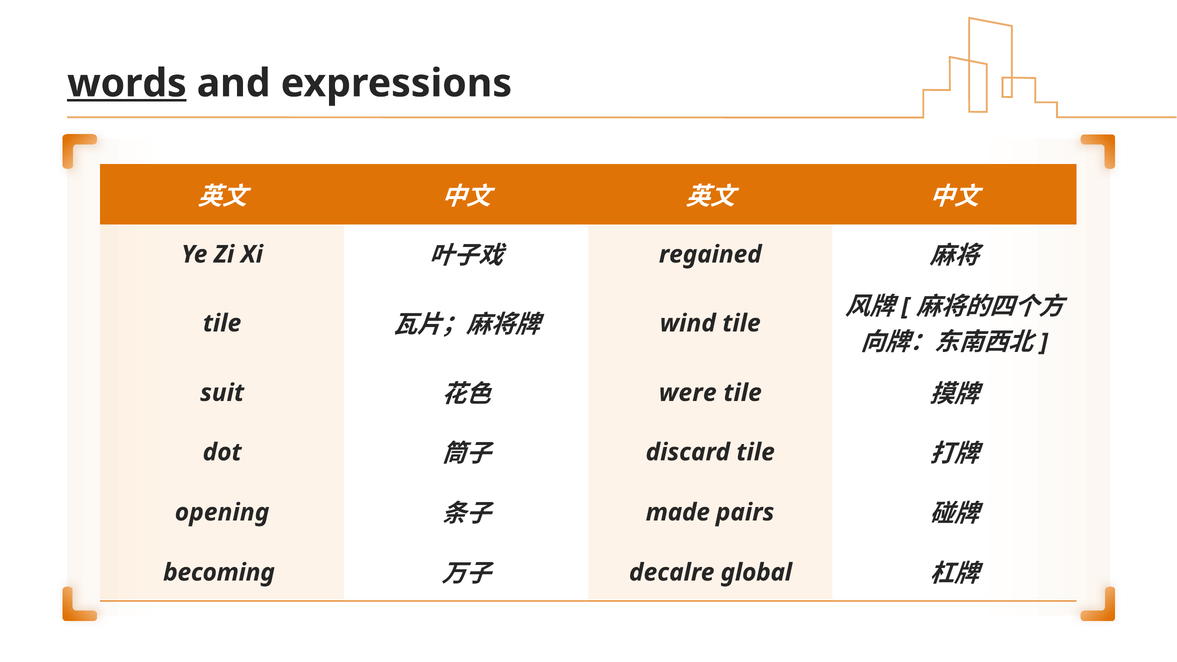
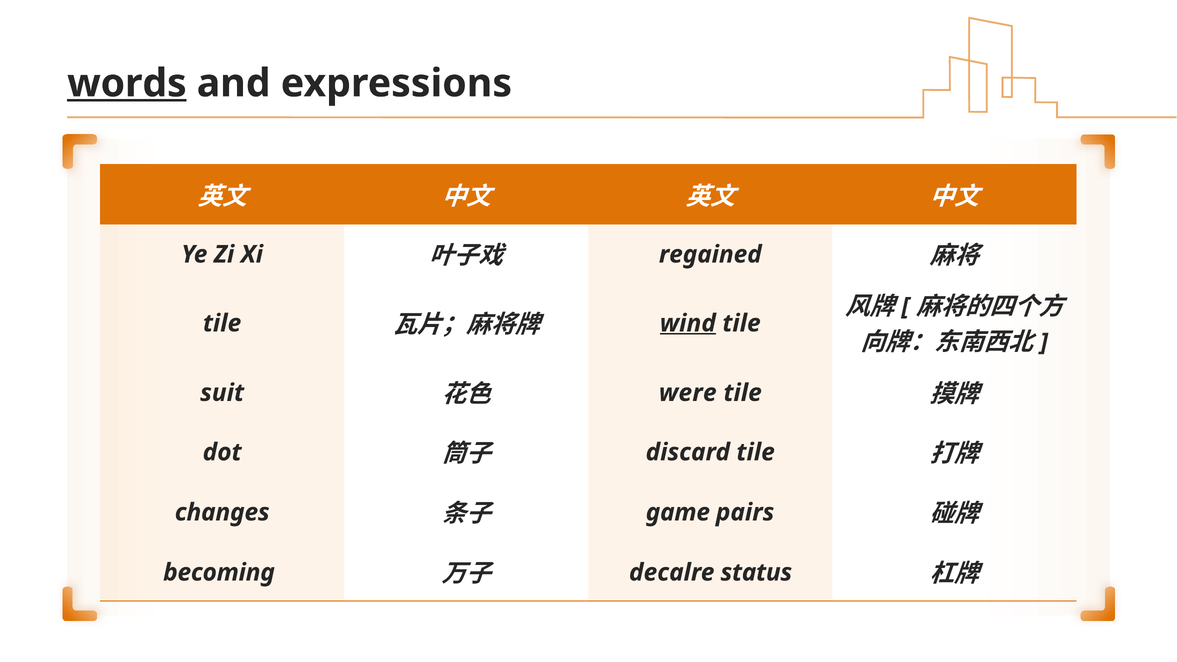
wind underline: none -> present (688, 323)
opening: opening -> changes (222, 512)
made: made -> game (678, 512)
global: global -> status (756, 573)
